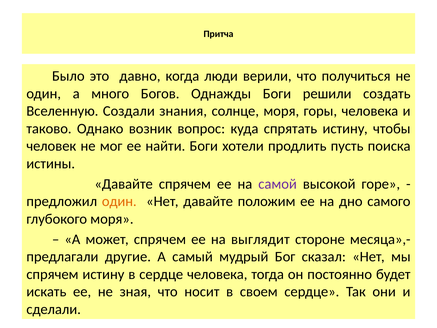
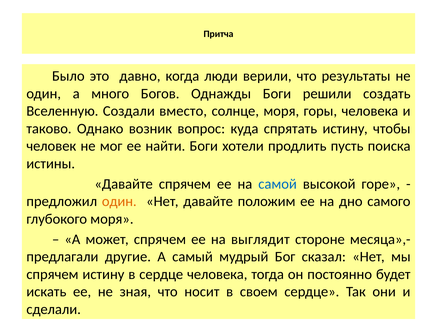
получиться: получиться -> результаты (356, 76)
знания: знания -> вместо (183, 111)
самой colour: purple -> blue (278, 184)
